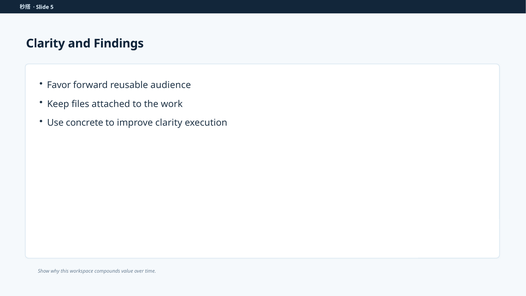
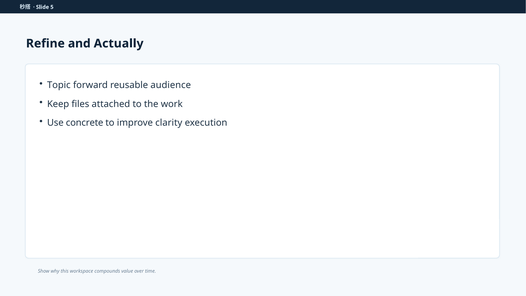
Clarity: Clarity -> Refine (45, 43)
Findings: Findings -> Actually (119, 43)
Favor: Favor -> Topic (59, 85)
